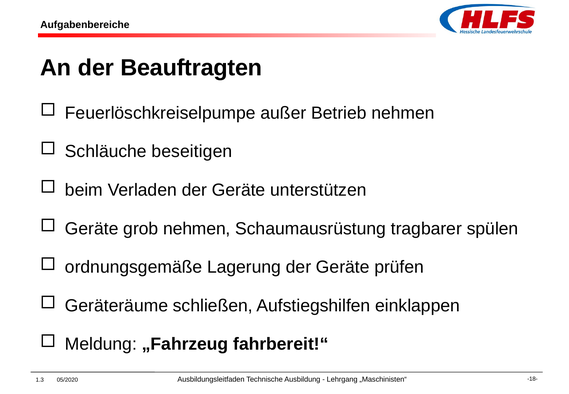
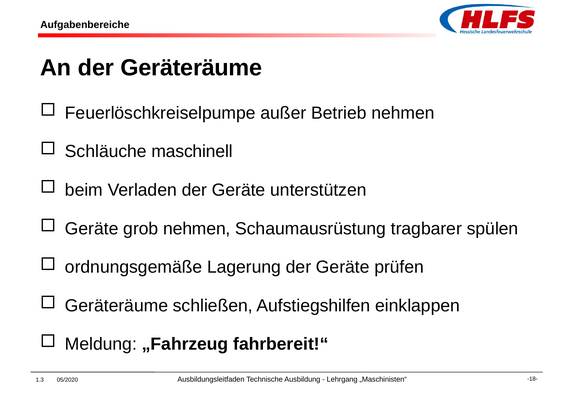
der Beauftragten: Beauftragten -> Geräteräume (191, 68)
beseitigen: beseitigen -> maschinell (192, 151)
